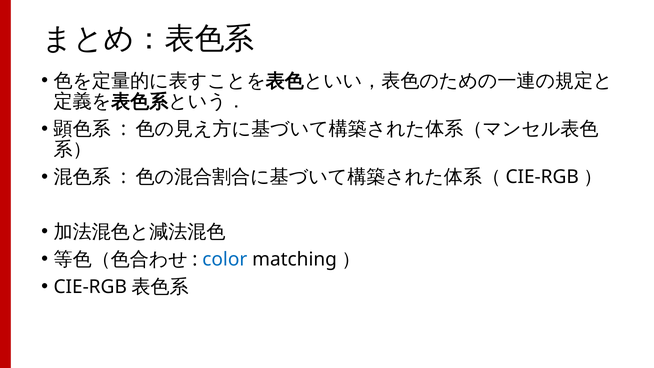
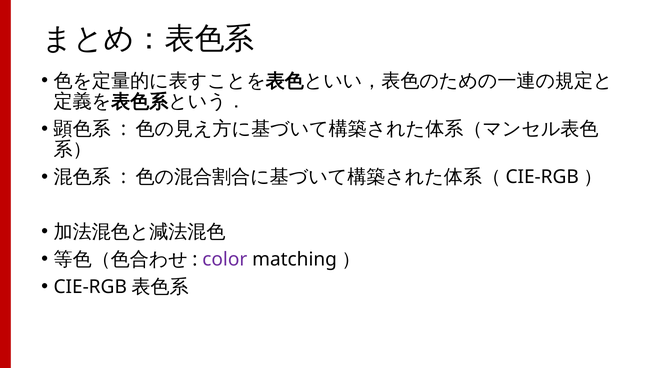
color colour: blue -> purple (225, 259)
